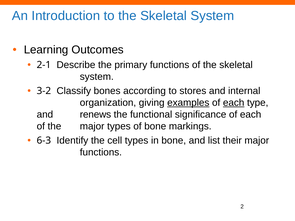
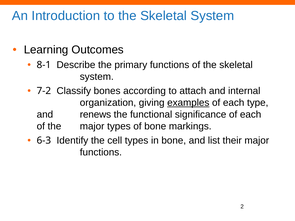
2-1: 2-1 -> 8-1 (44, 65)
3-2: 3-2 -> 7-2 (44, 91)
stores: stores -> attach (193, 91)
each underline: present -> none (234, 103)
